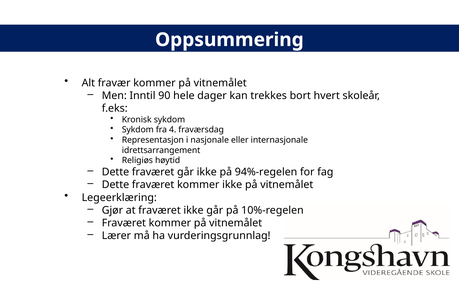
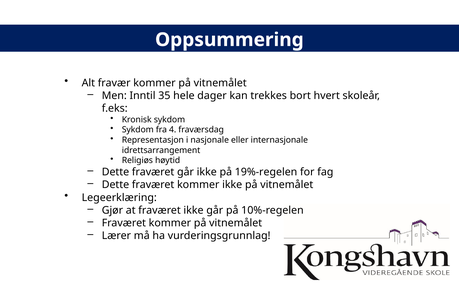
90: 90 -> 35 (164, 96)
94%-regelen: 94%-regelen -> 19%-regelen (266, 172)
